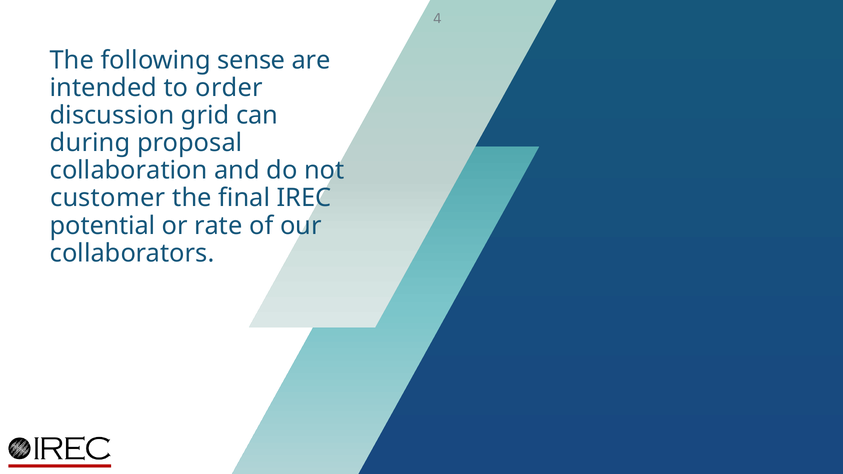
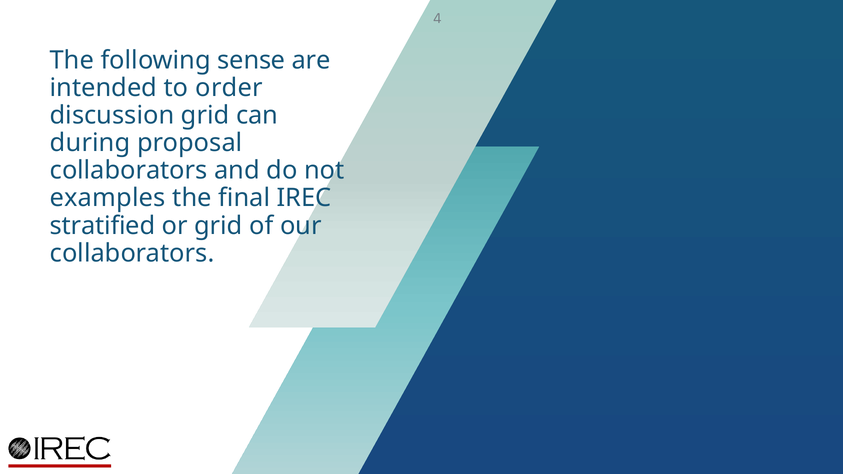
collaboration: collaboration -> collaborators (129, 171)
customer: customer -> examples (108, 198)
potential: potential -> stratified (103, 226)
or rate: rate -> grid (218, 226)
